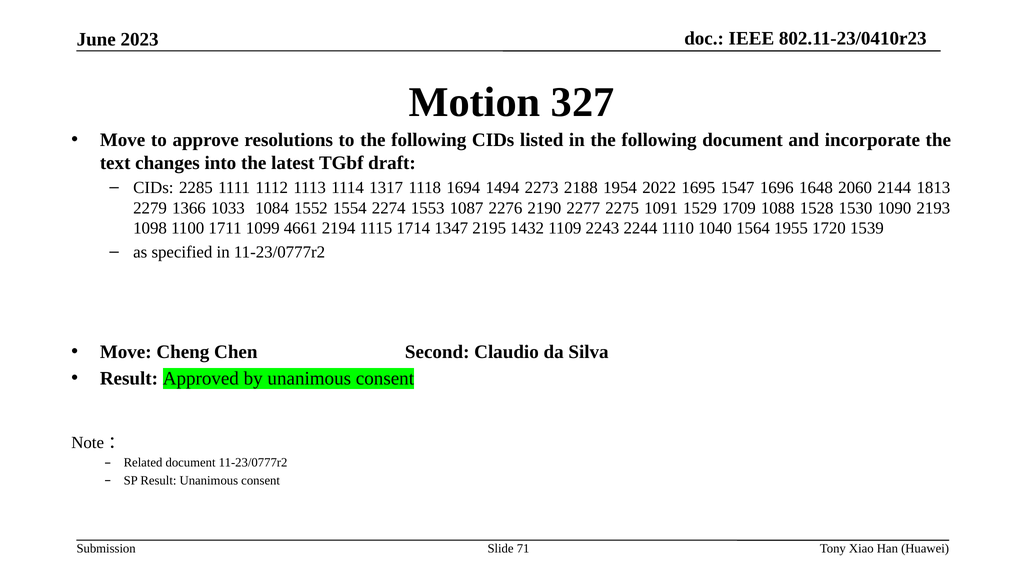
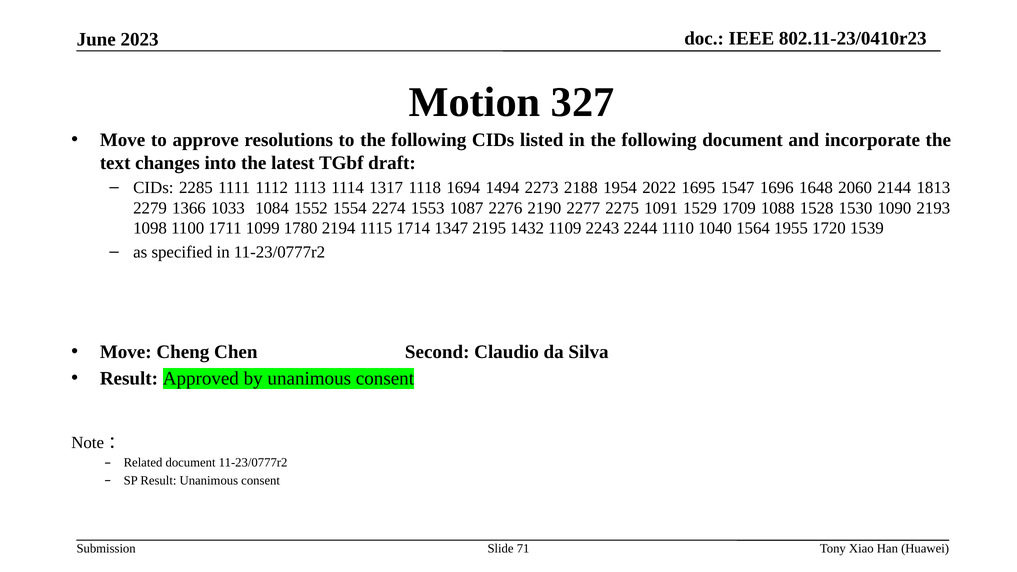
4661: 4661 -> 1780 (301, 228)
